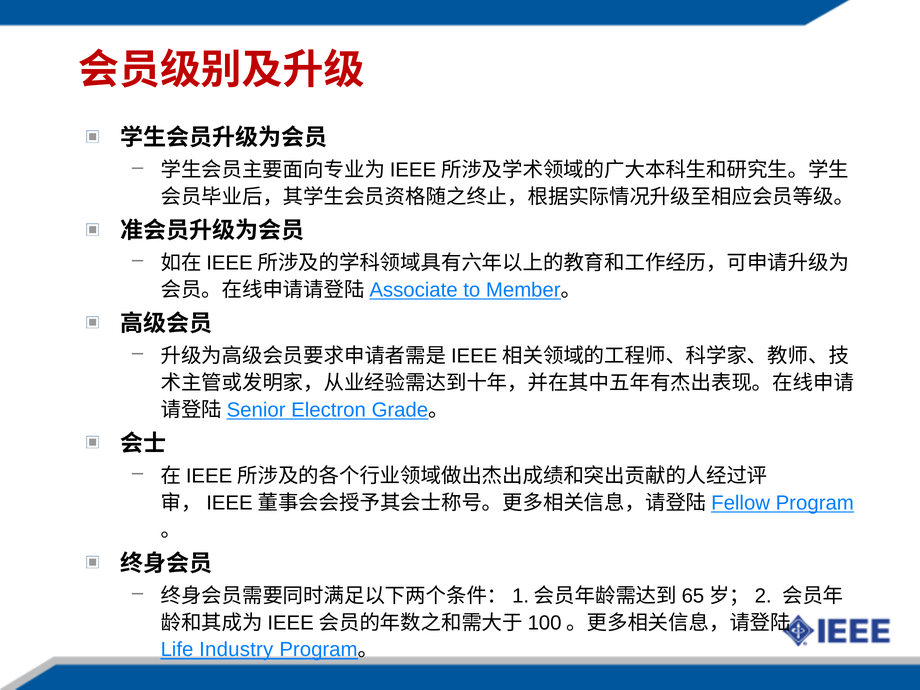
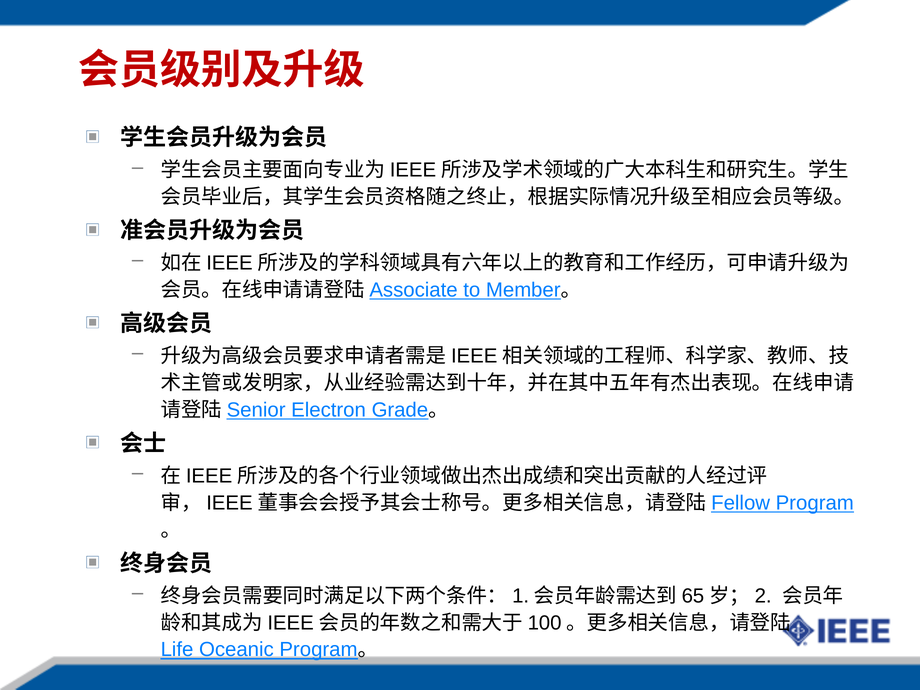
Industry: Industry -> Oceanic (236, 650)
